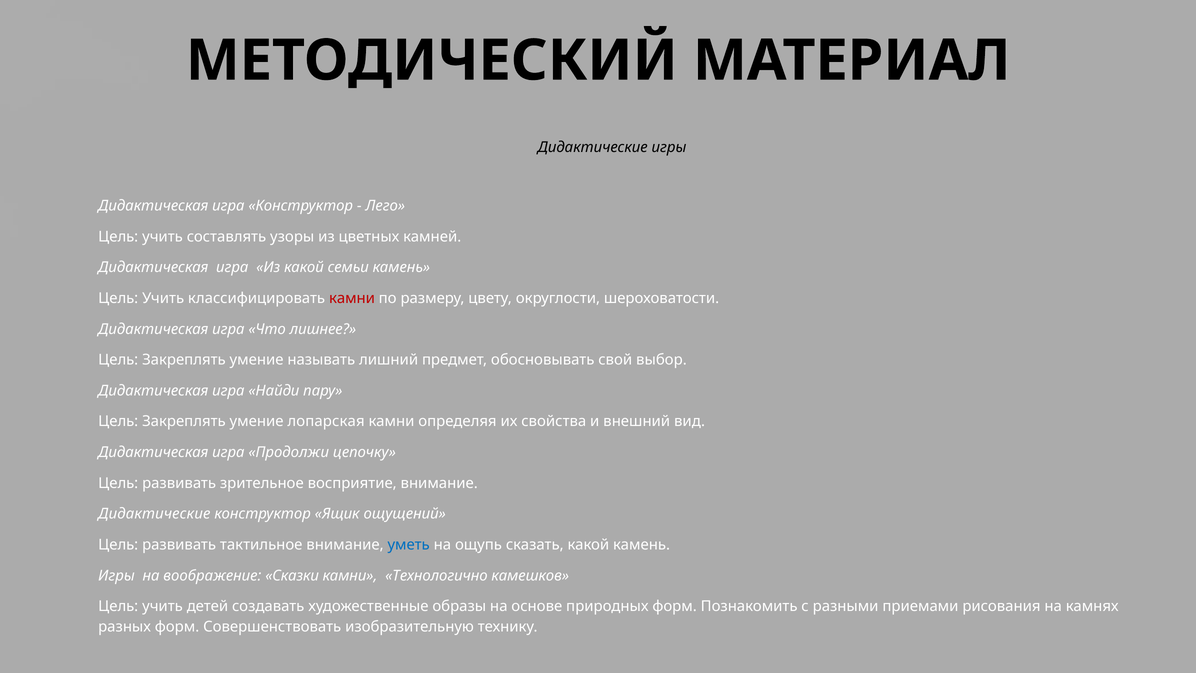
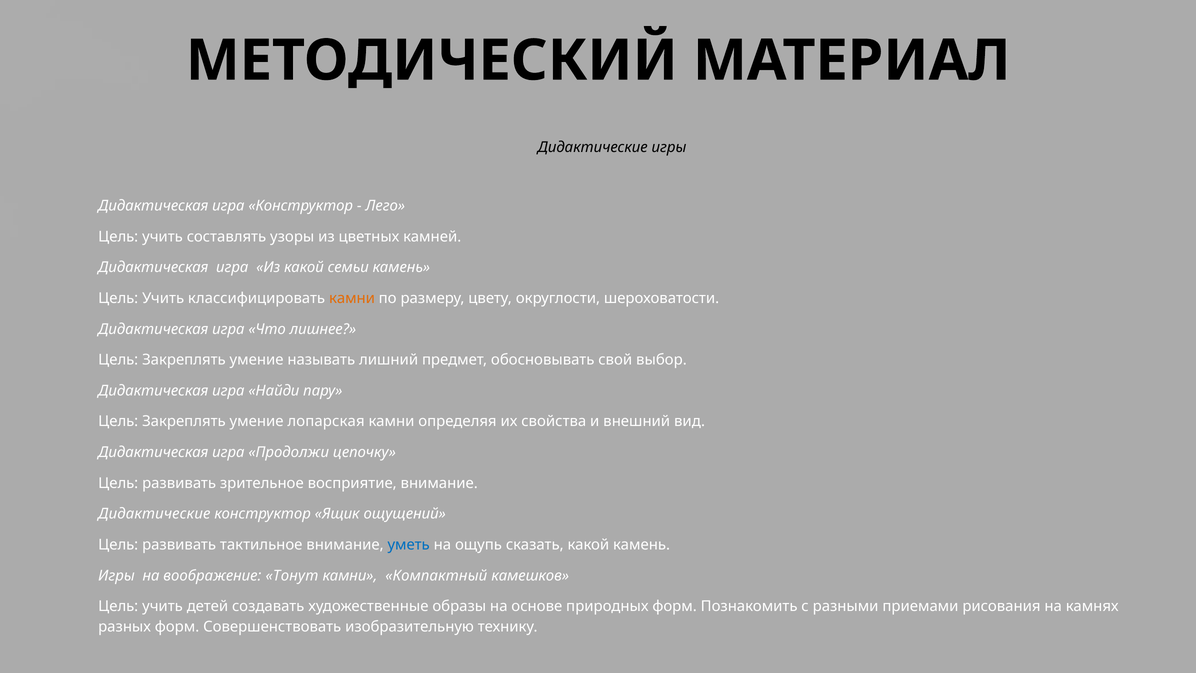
камни colour: red -> orange (352, 298)
Сказки: Сказки -> Тонут (292, 575)
Технологично: Технологично -> Компактный (436, 575)
